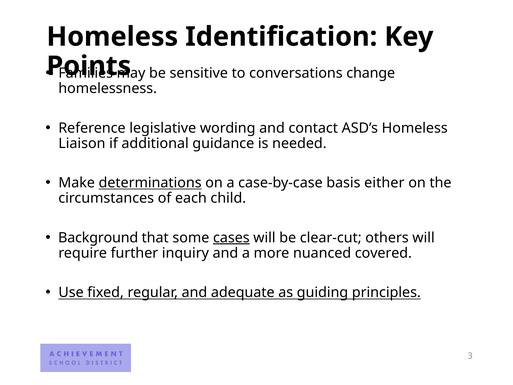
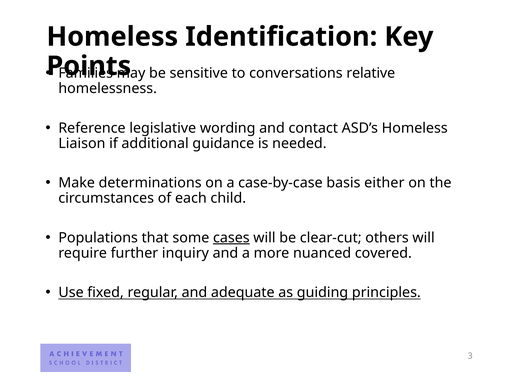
change: change -> relative (371, 73)
determinations underline: present -> none (150, 183)
Background: Background -> Populations (98, 237)
